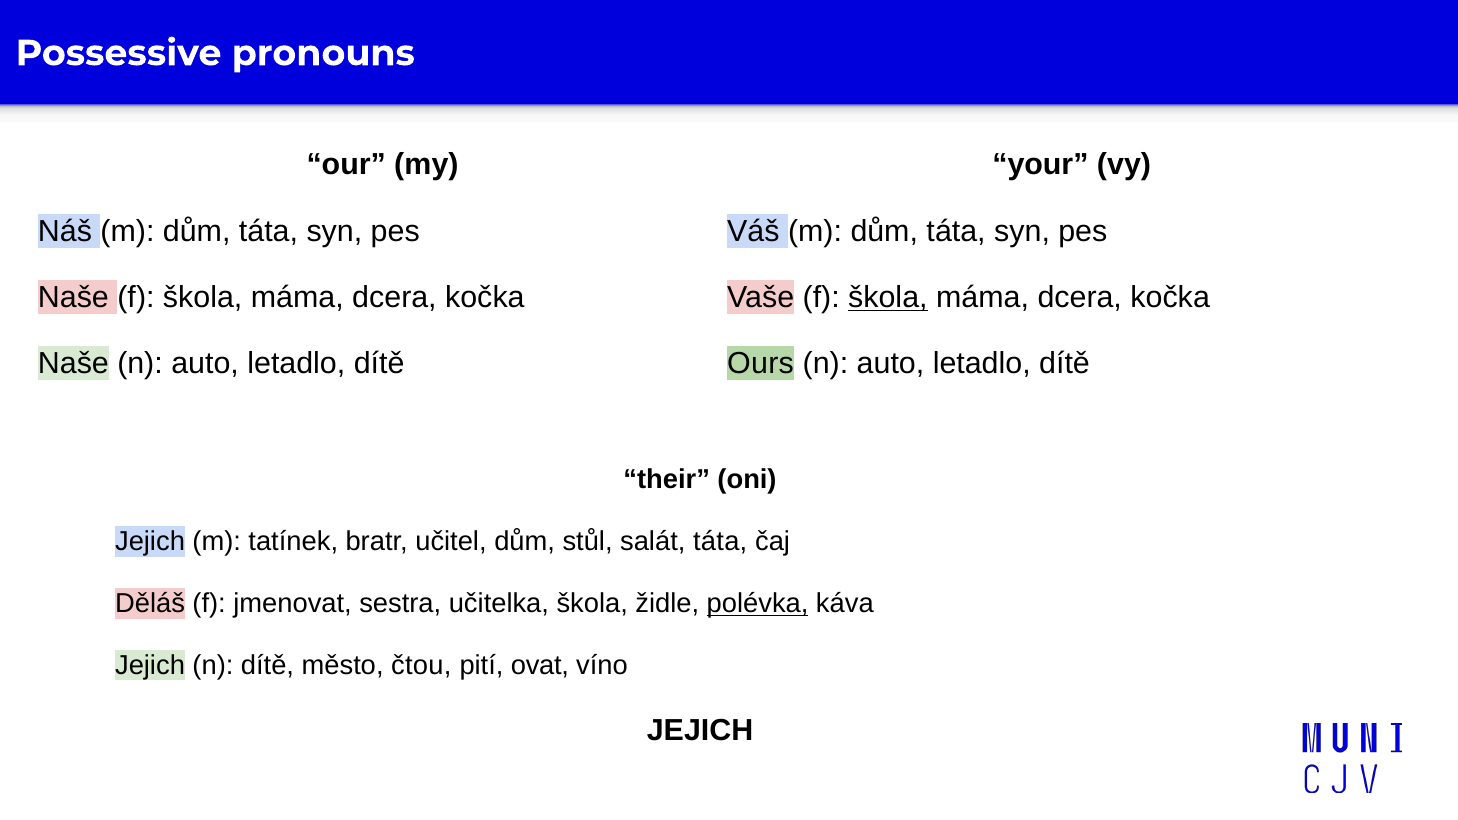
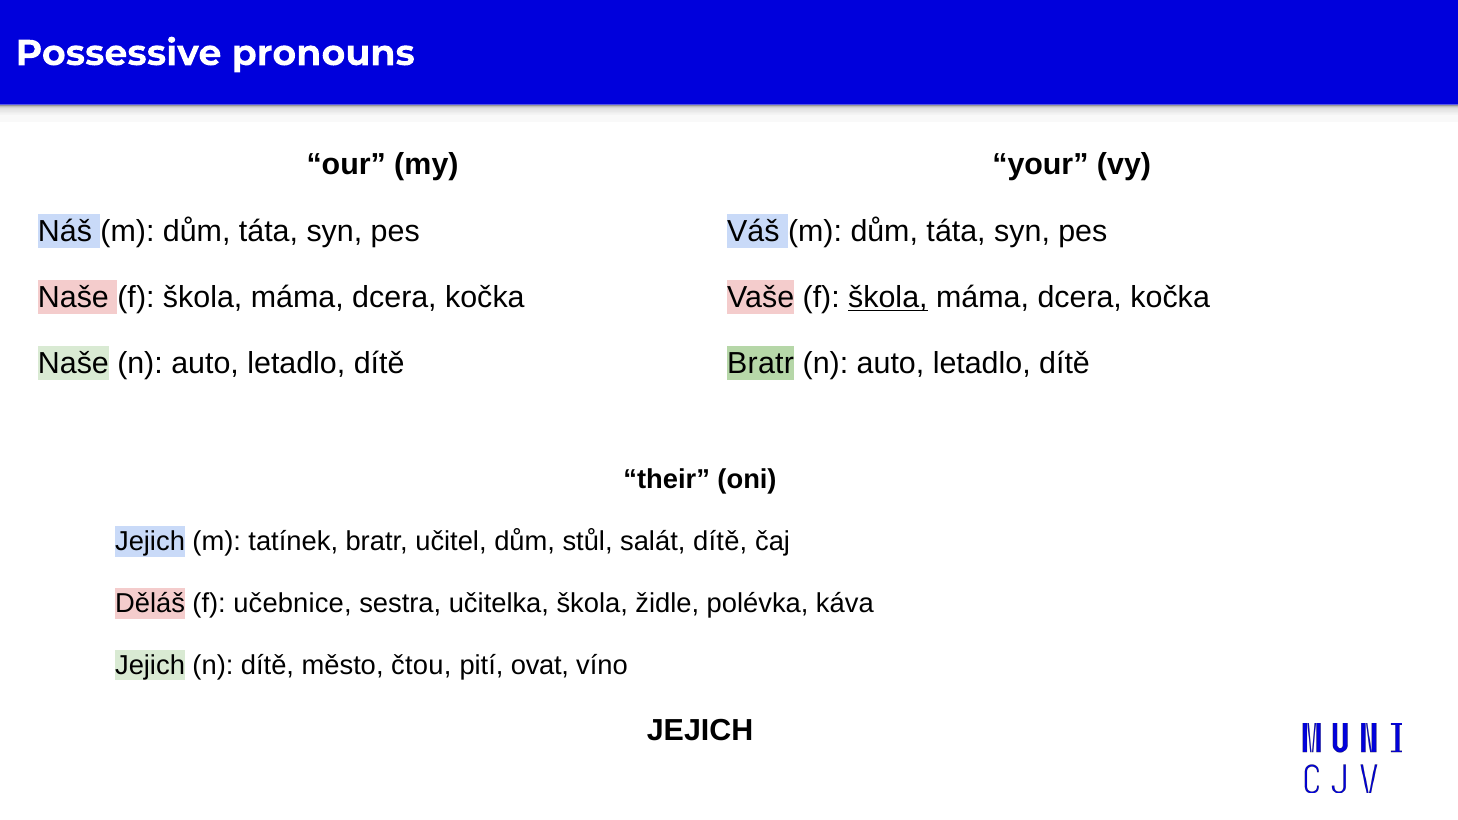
Ours: Ours -> Bratr (761, 364)
salát táta: táta -> dítě (720, 542)
jmenovat: jmenovat -> učebnice (292, 604)
polévka underline: present -> none (758, 604)
